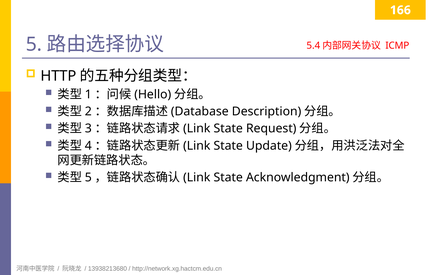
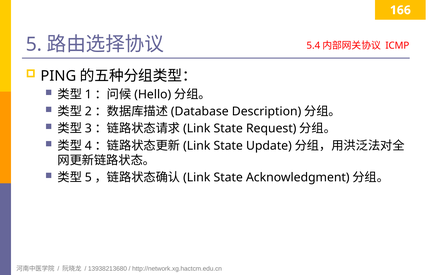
HTTP: HTTP -> PING (58, 76)
